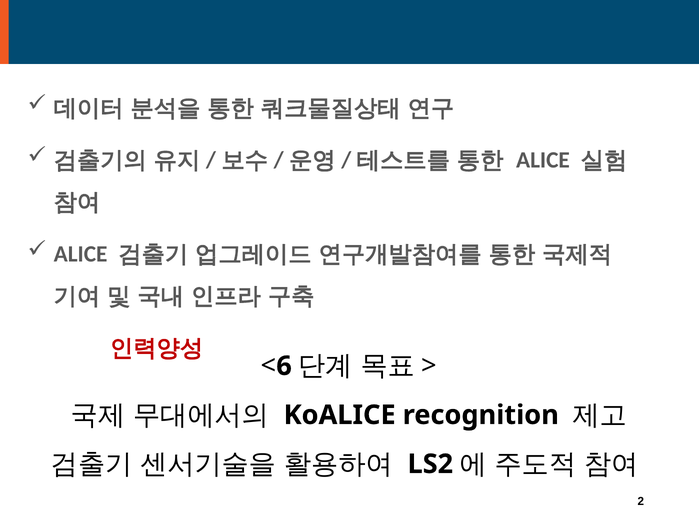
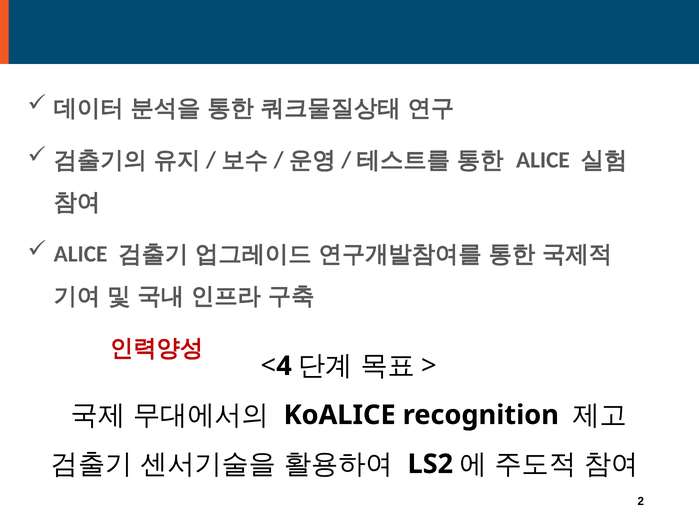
6: 6 -> 4 (284, 365)
